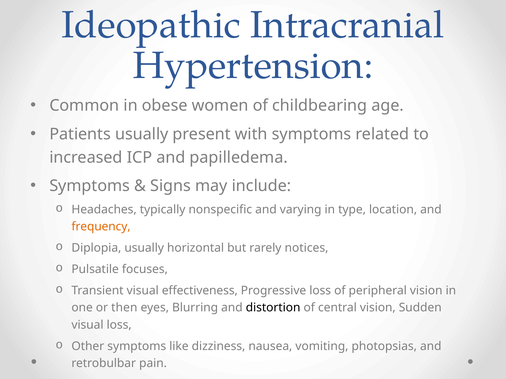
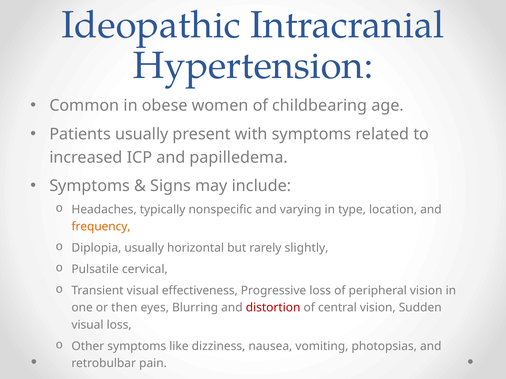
notices: notices -> slightly (307, 248)
focuses: focuses -> cervical (145, 270)
distortion colour: black -> red (273, 308)
